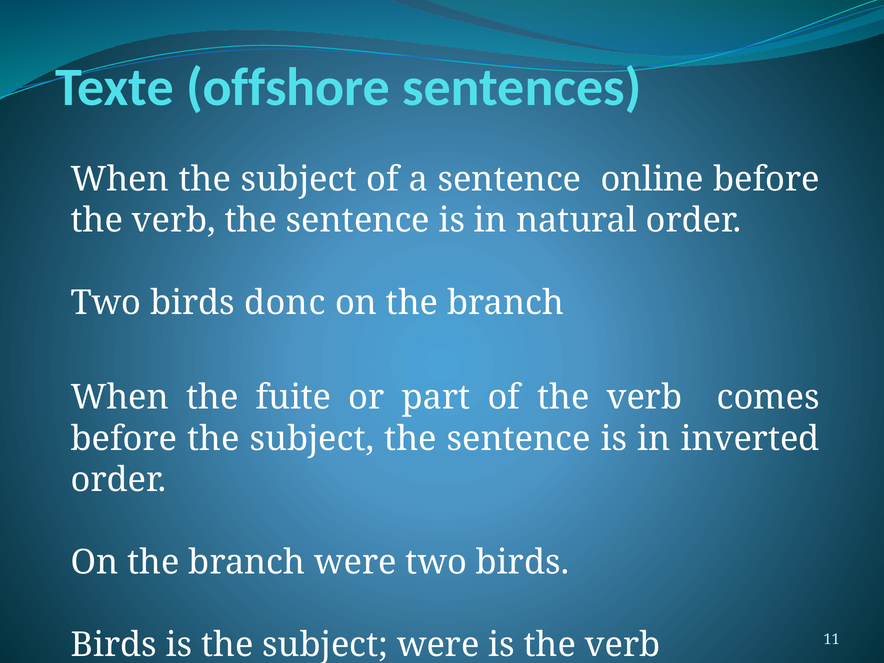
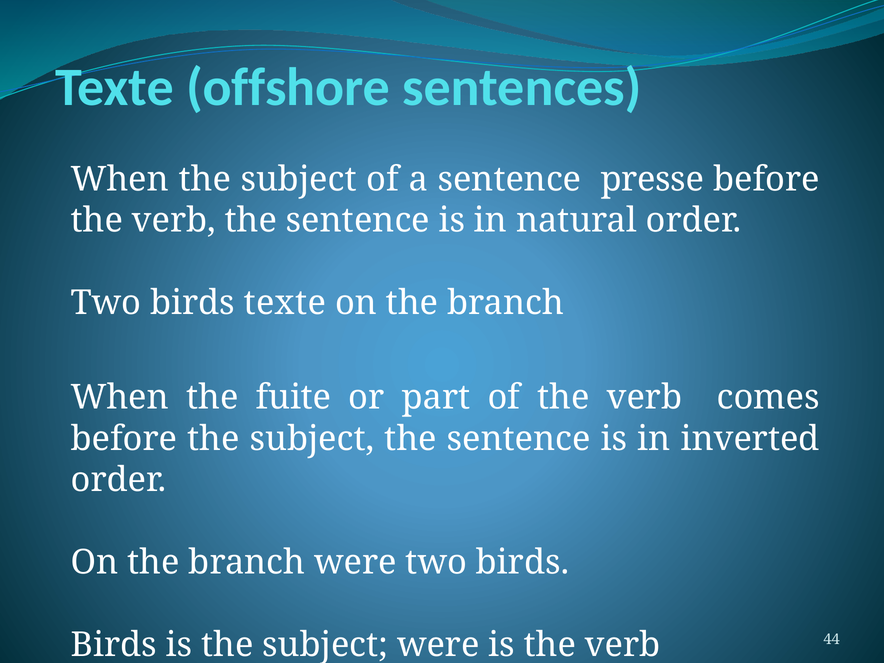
online: online -> presse (652, 179)
birds donc: donc -> texte (285, 303)
11: 11 -> 44 (832, 640)
